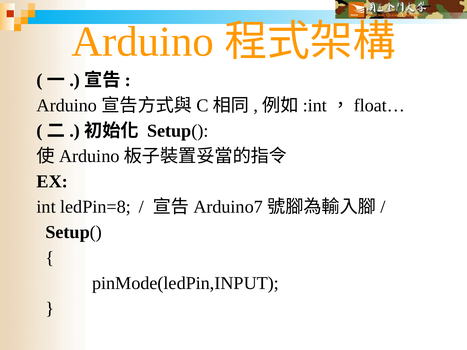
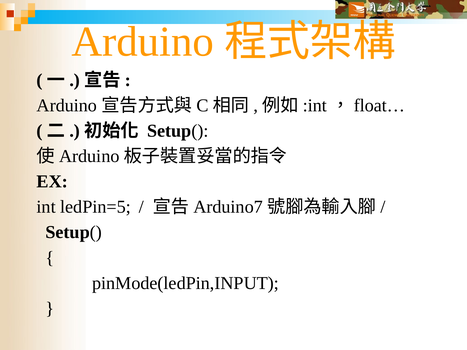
ledPin=8: ledPin=8 -> ledPin=5 (96, 207)
